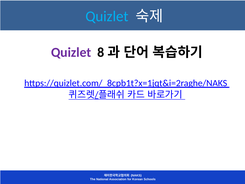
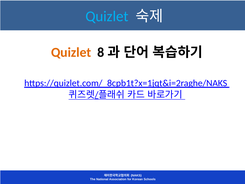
Quizlet colour: purple -> orange (71, 52)
